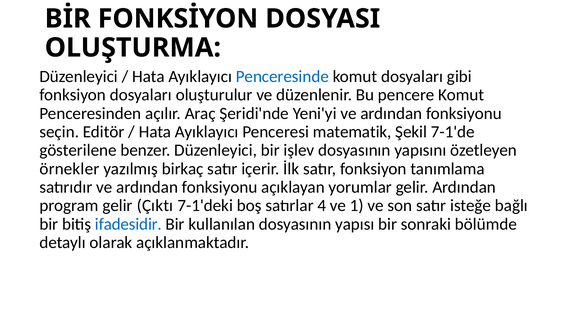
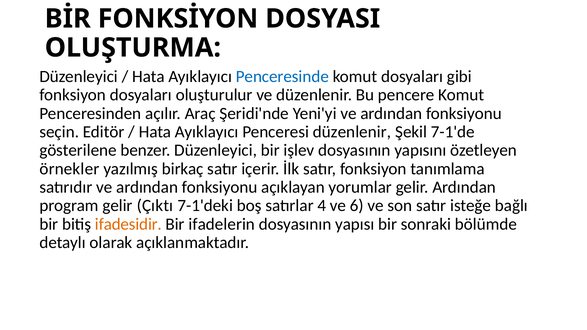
Penceresi matematik: matematik -> düzenlenir (352, 132)
1: 1 -> 6 (357, 206)
ifadesidir colour: blue -> orange (128, 224)
kullanılan: kullanılan -> ifadelerin (222, 224)
